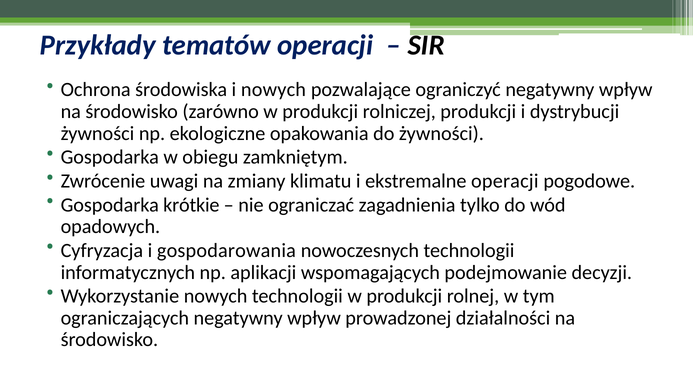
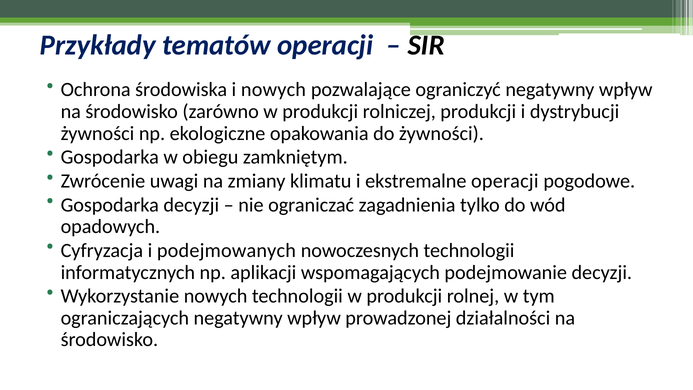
Gospodarka krótkie: krótkie -> decyzji (191, 205)
gospodarowania: gospodarowania -> podejmowanych (226, 250)
